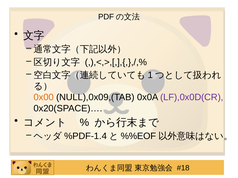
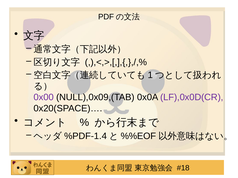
0x00 colour: orange -> purple (44, 98)
